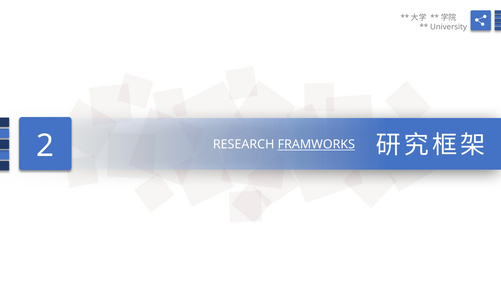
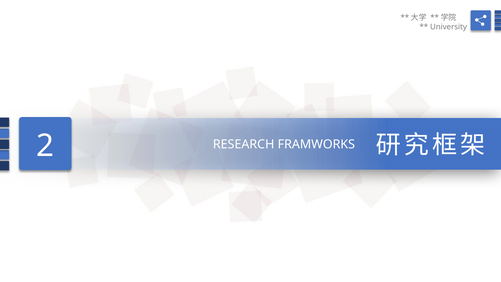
FRAMWORKS underline: present -> none (316, 144)
